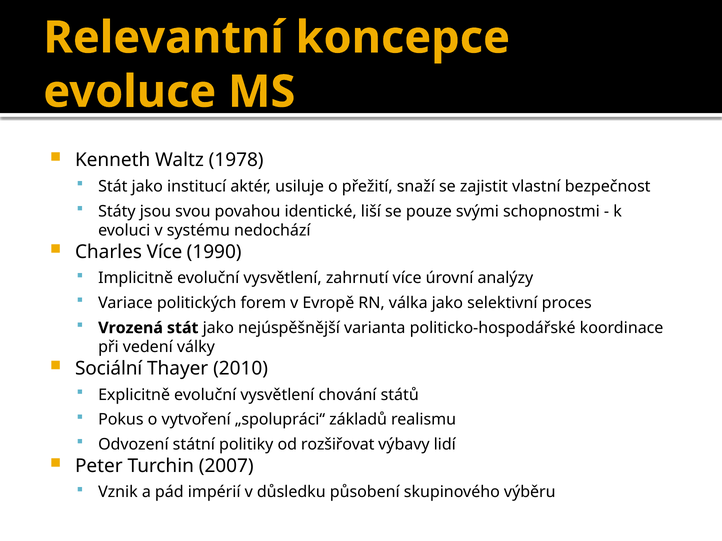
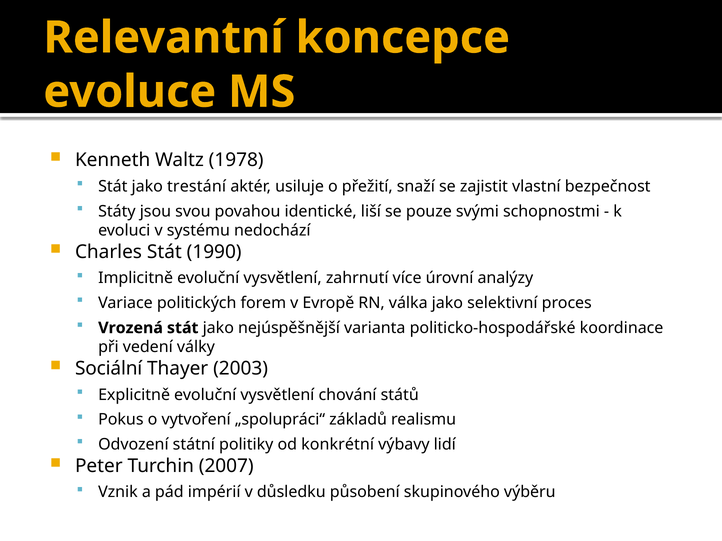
institucí: institucí -> trestání (197, 187)
Charles Více: Více -> Stát (164, 252)
2010: 2010 -> 2003 (241, 369)
rozšiřovat: rozšiřovat -> konkrétní (338, 445)
